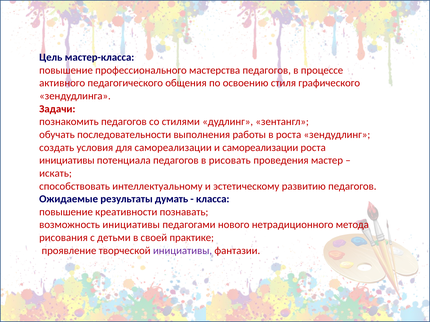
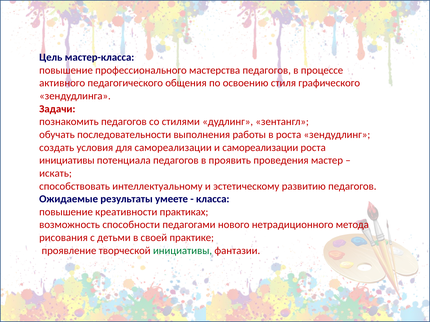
рисовать: рисовать -> проявить (230, 161)
думать: думать -> умеете (172, 199)
познавать: познавать -> практиках (184, 212)
возможность инициативы: инициативы -> способности (131, 225)
инициативы colour: purple -> green (183, 251)
